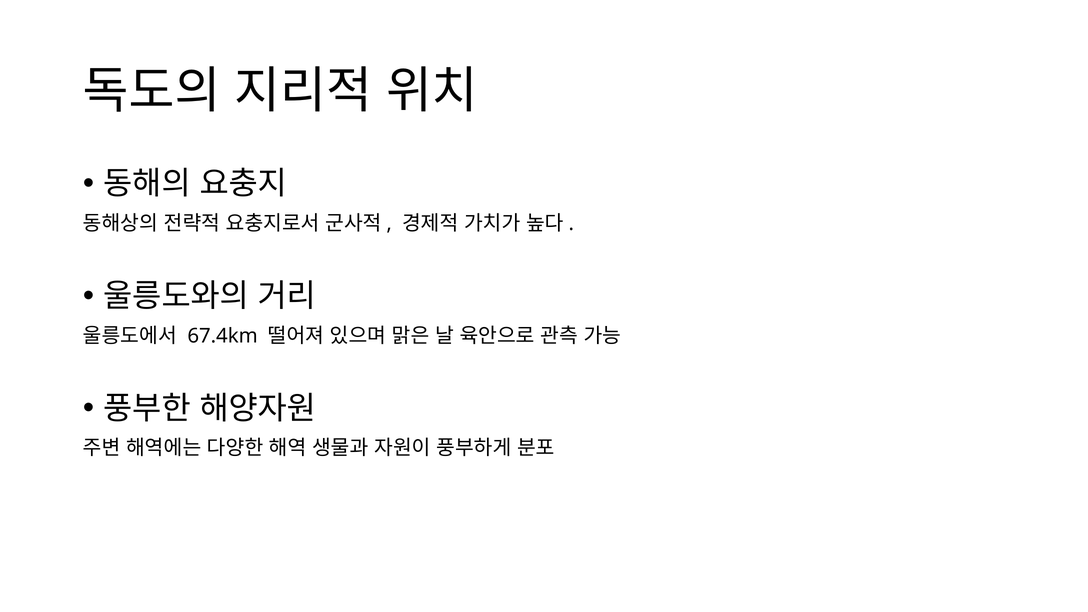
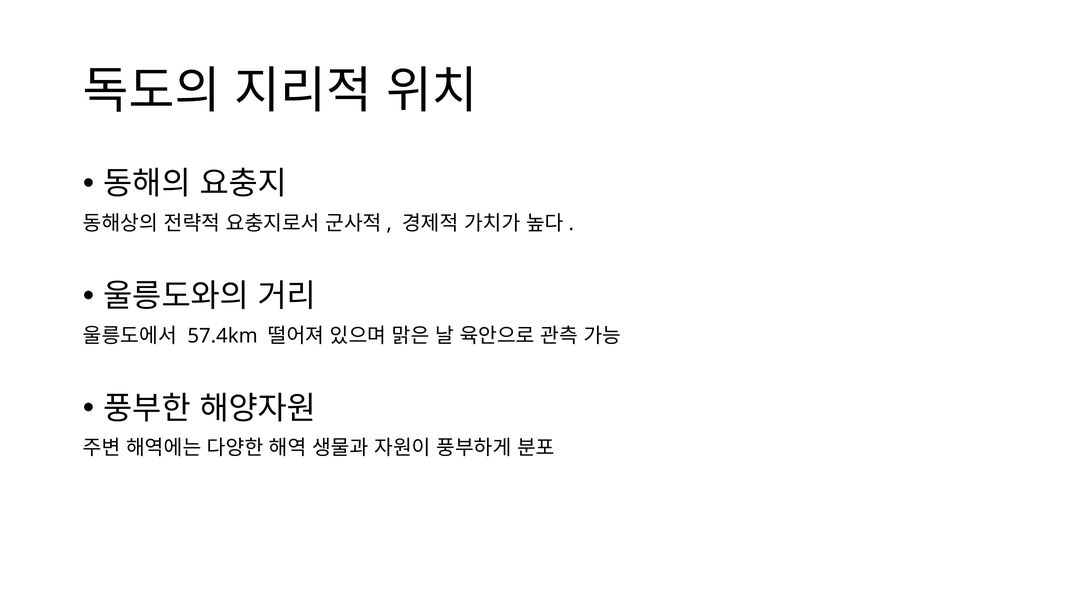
67.4km: 67.4km -> 57.4km (223, 336)
